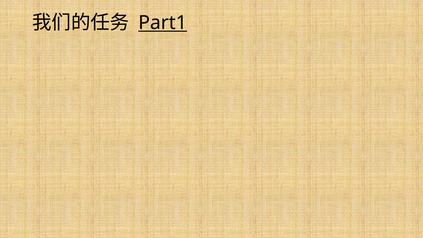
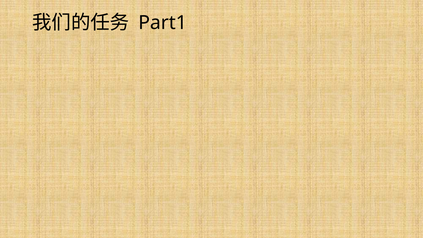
Part1 underline: present -> none (163, 23)
